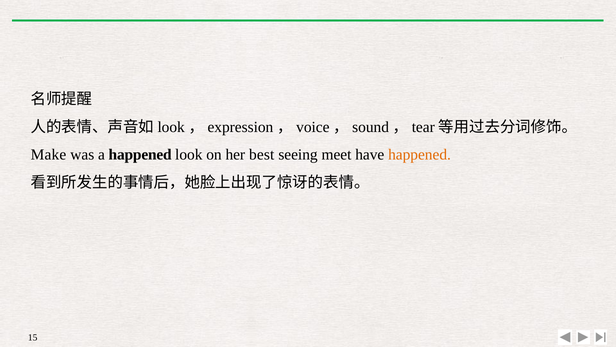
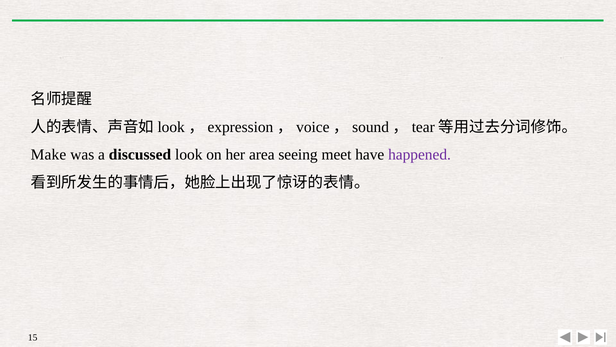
a happened: happened -> discussed (140, 155)
best: best -> area (262, 155)
happened colour: orange -> purple (420, 155)
